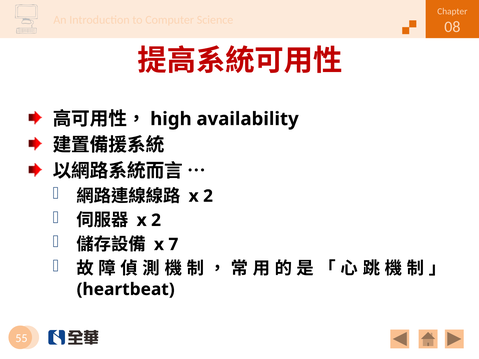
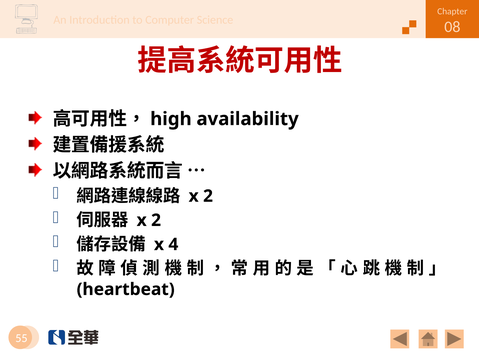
7: 7 -> 4 (173, 245)
